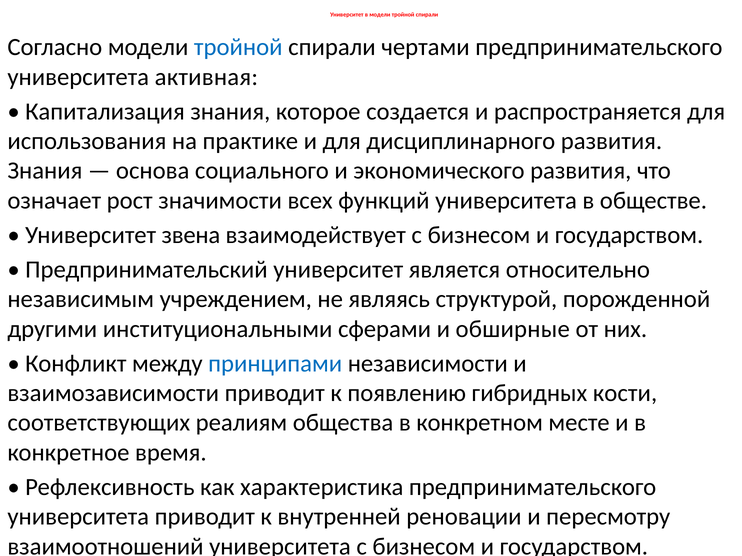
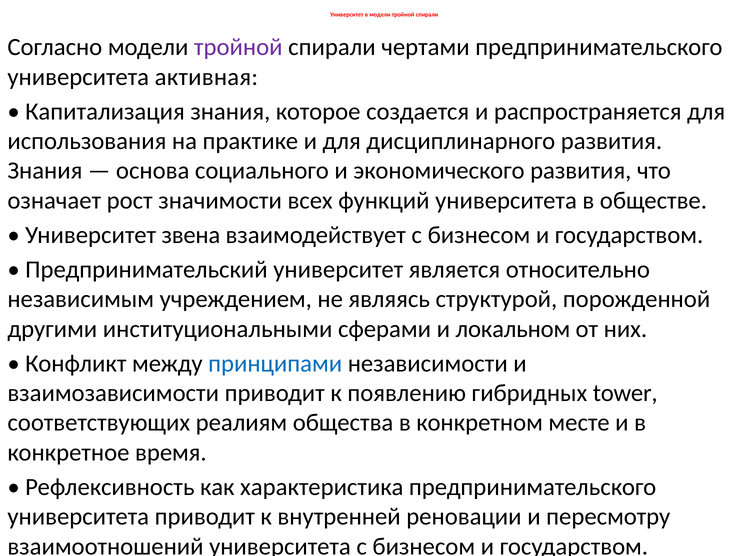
тройной colour: blue -> purple (238, 47)
обширные: обширные -> локальном (513, 329)
кости: кости -> tower (625, 394)
